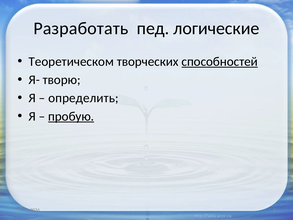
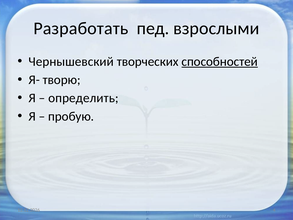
логические: логические -> взрослыми (216, 28)
Теоретическом: Теоретическом -> Чернышевский (71, 61)
пробую underline: present -> none (71, 116)
